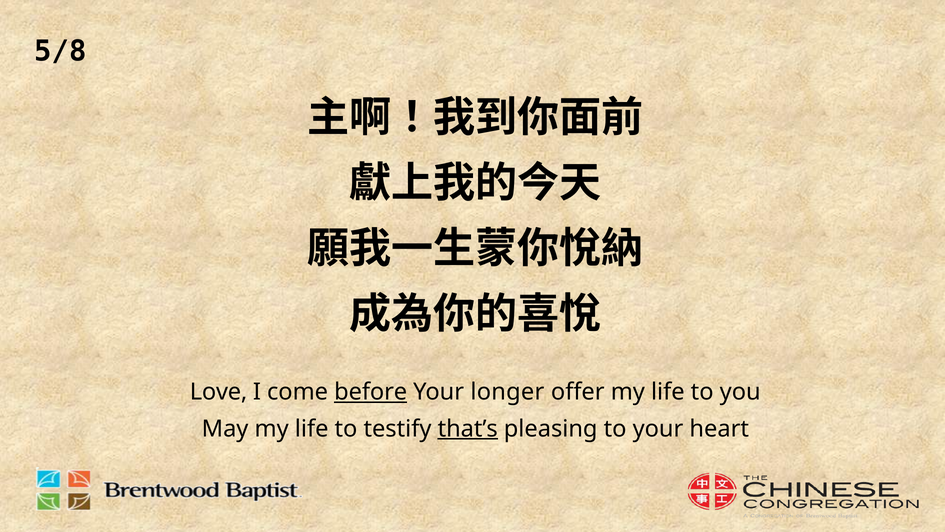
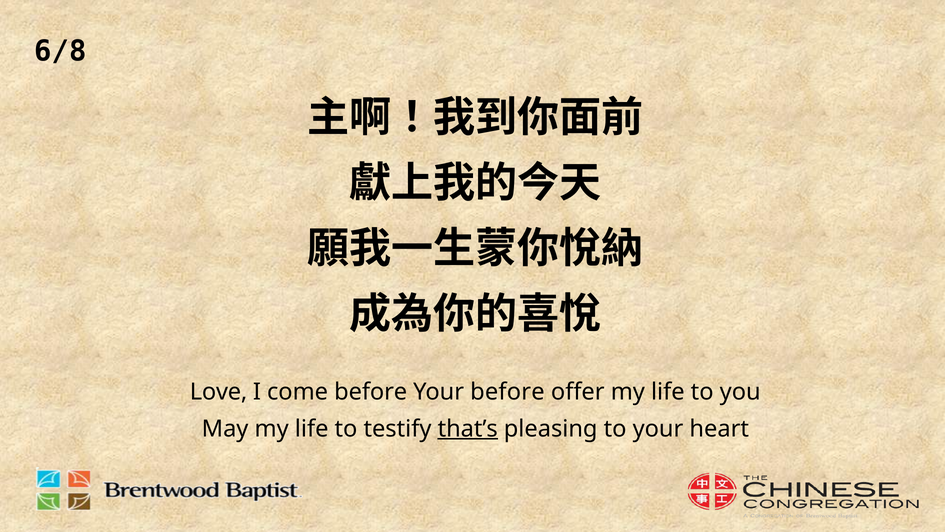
5/8: 5/8 -> 6/8 (61, 51)
before underline: present -> none (371, 392)
Your longer: longer -> before (507, 392)
